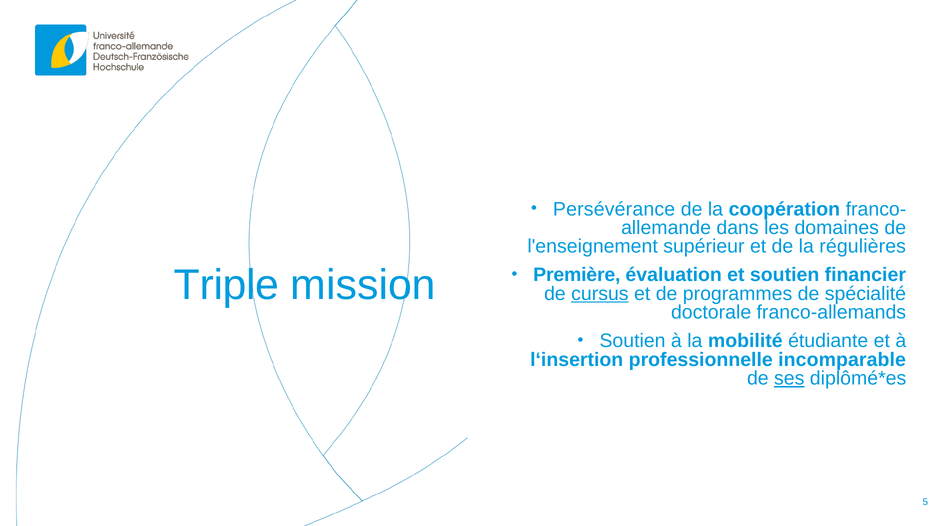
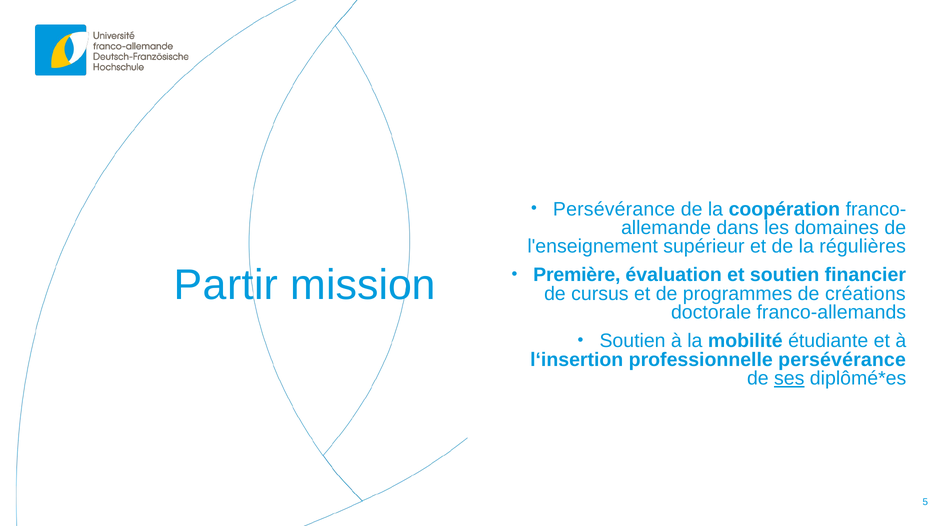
Triple: Triple -> Partir (226, 285)
cursus underline: present -> none (600, 294)
spécialité: spécialité -> créations (865, 294)
professionnelle incomparable: incomparable -> persévérance (842, 360)
